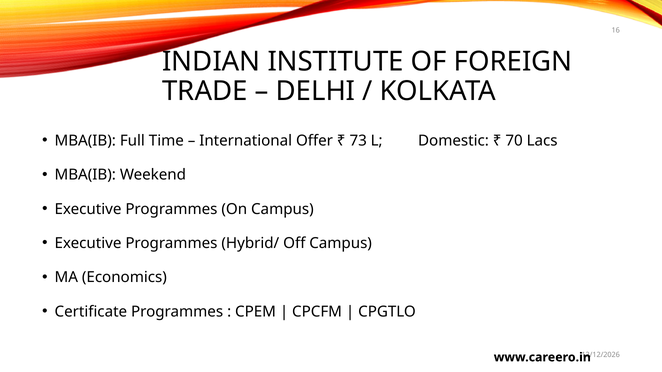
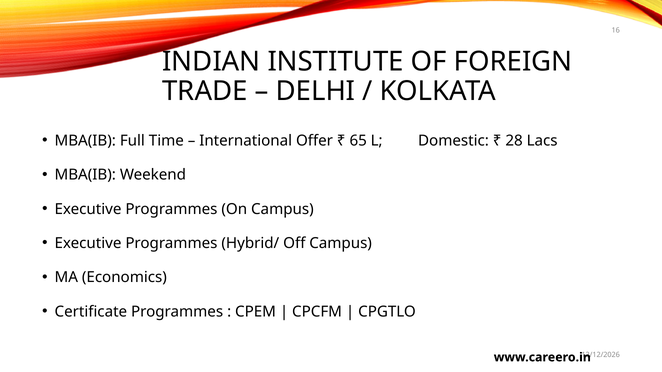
73: 73 -> 65 (358, 141)
70: 70 -> 28 (514, 141)
